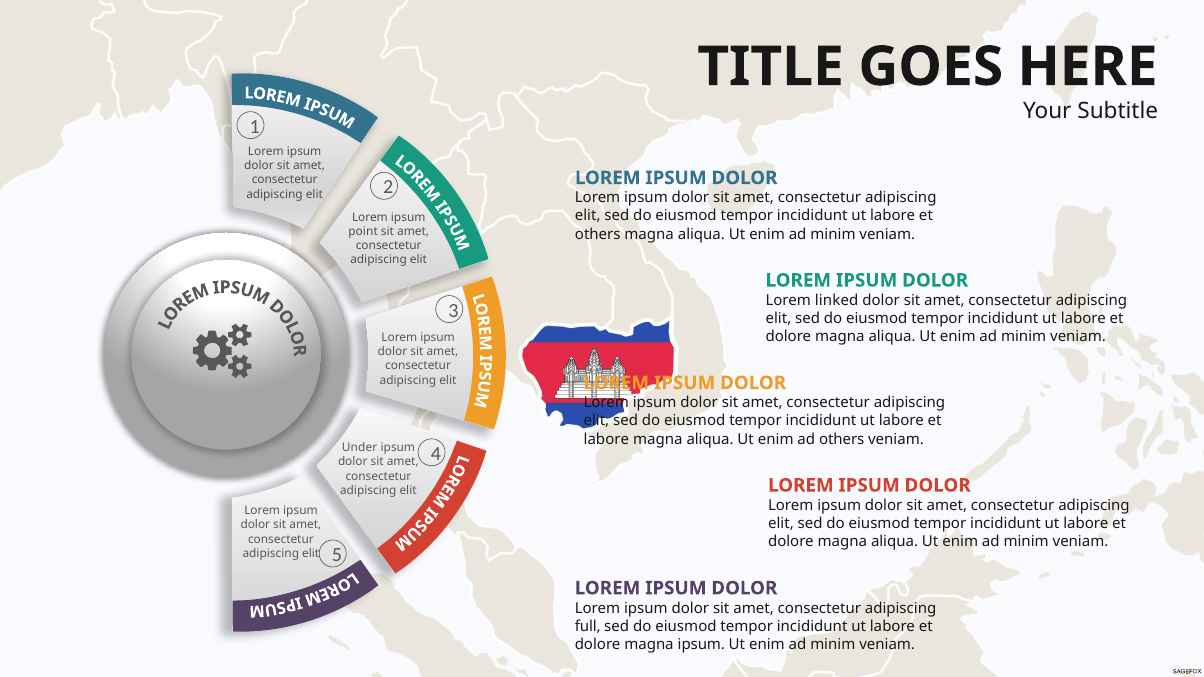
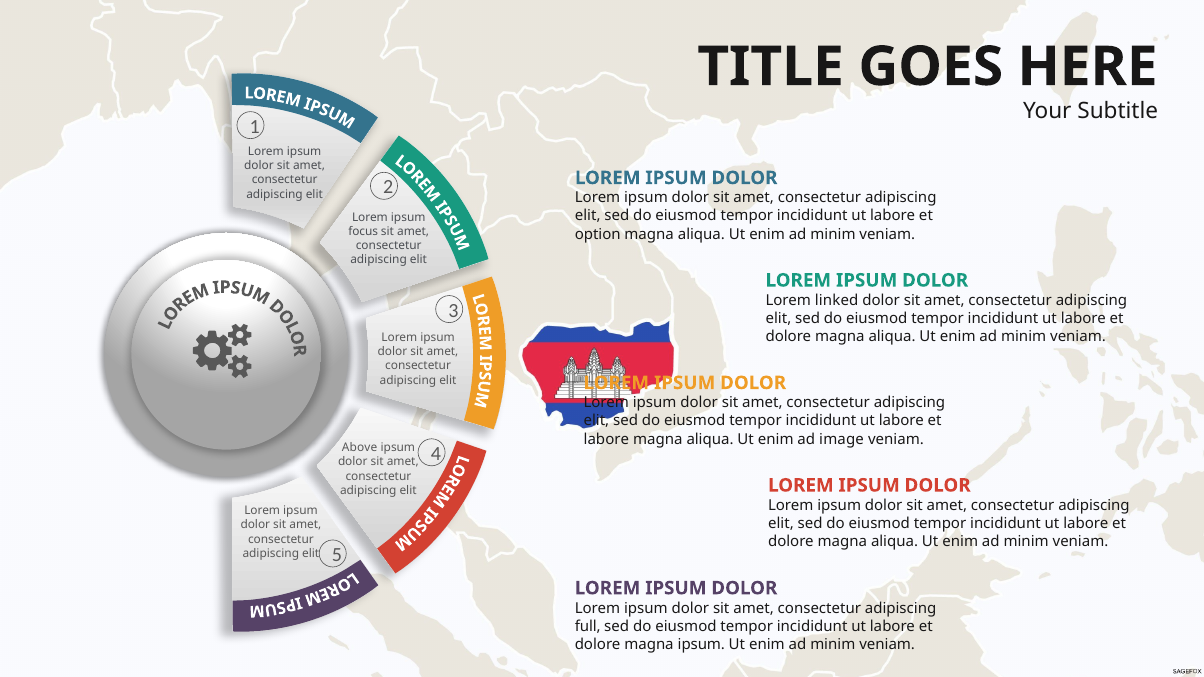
point: point -> focus (363, 231)
others: others -> option (598, 234)
ad others: others -> image (842, 439)
Under: Under -> Above (360, 448)
